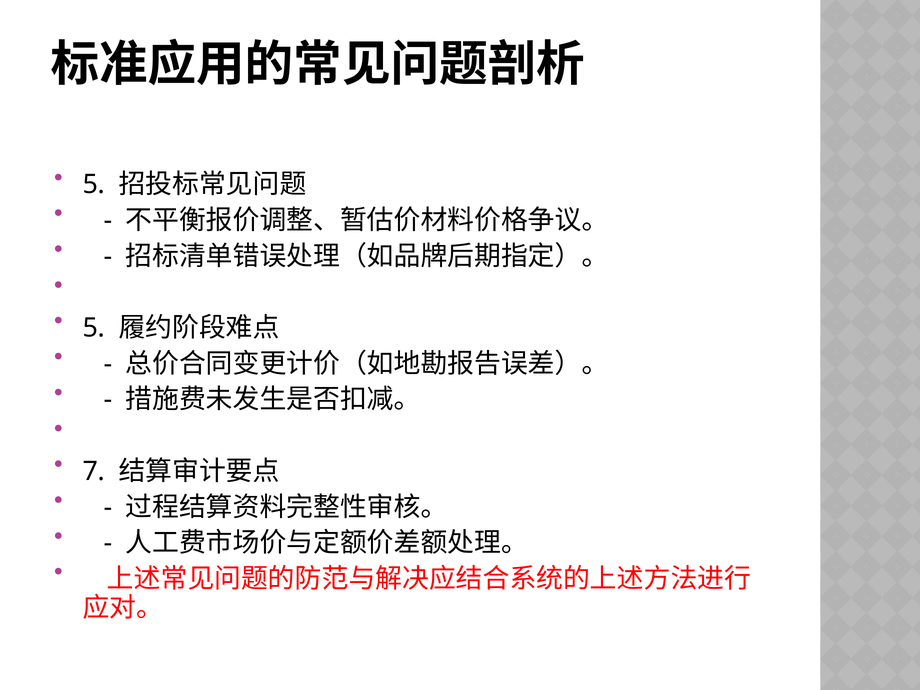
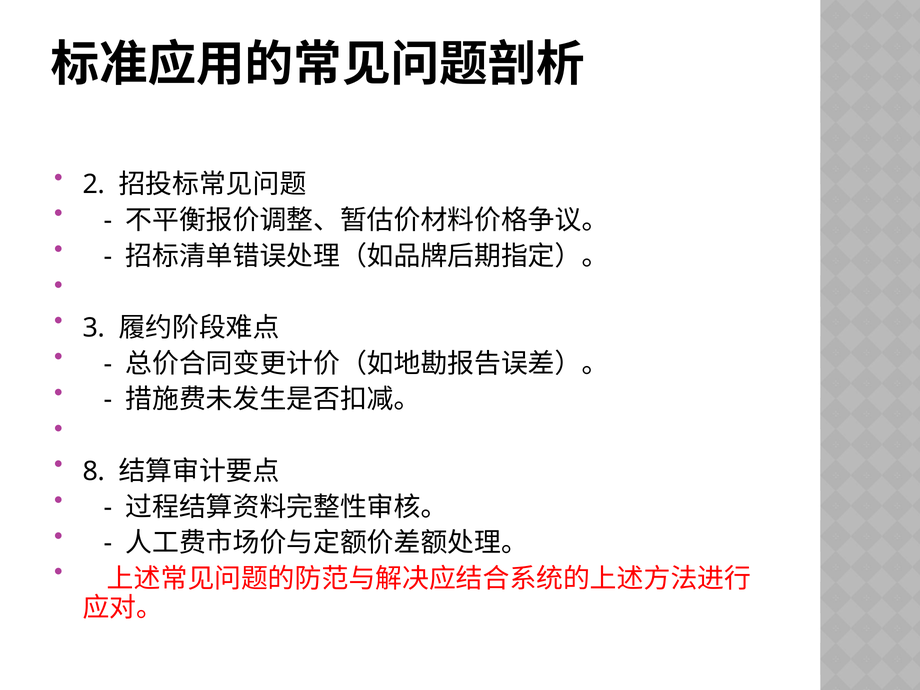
5: 5 -> 2 (94, 184)
5: 5 -> 3 (94, 328)
7: 7 -> 8 (94, 471)
